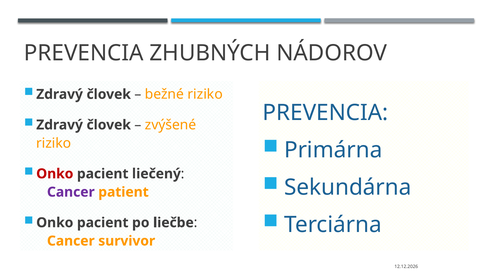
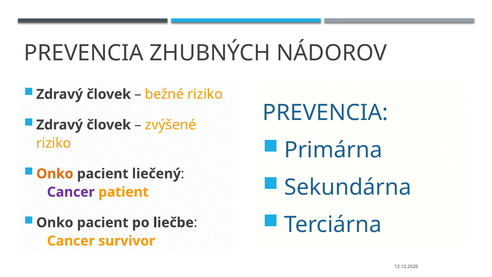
Onko colour: red -> orange (55, 174)
